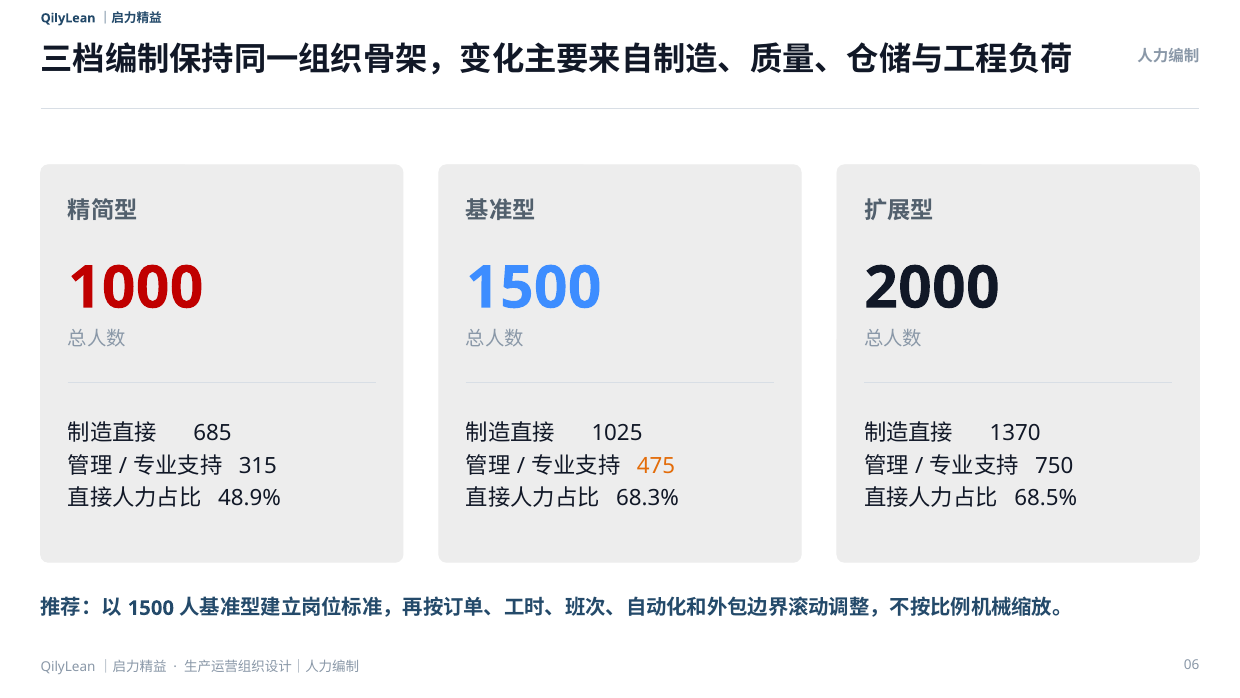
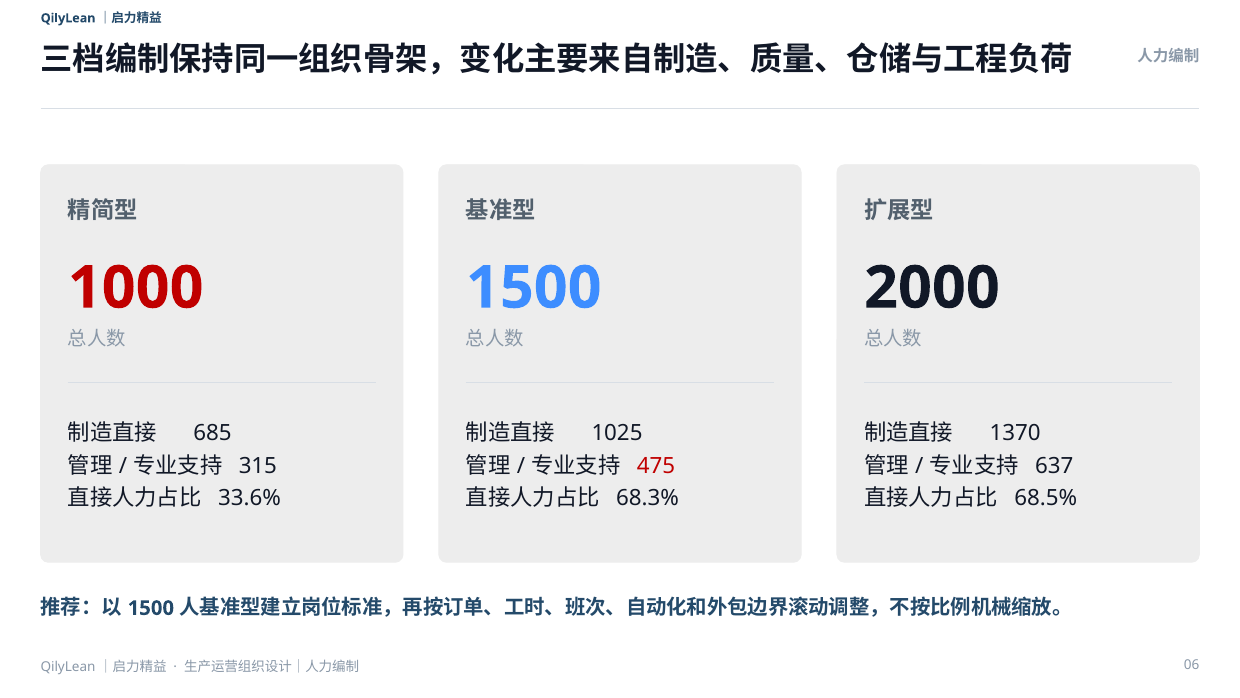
475 colour: orange -> red (656, 465)
750: 750 -> 637 (1054, 465)
48.9%: 48.9% -> 33.6% (249, 498)
